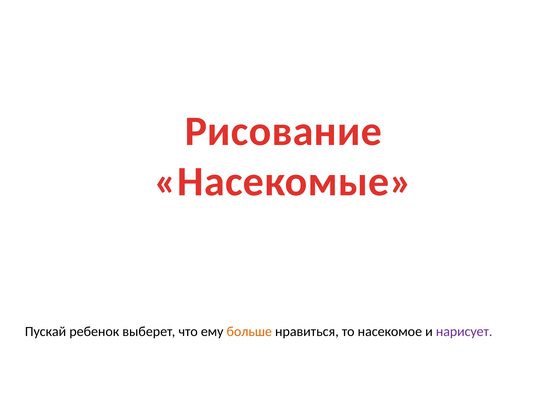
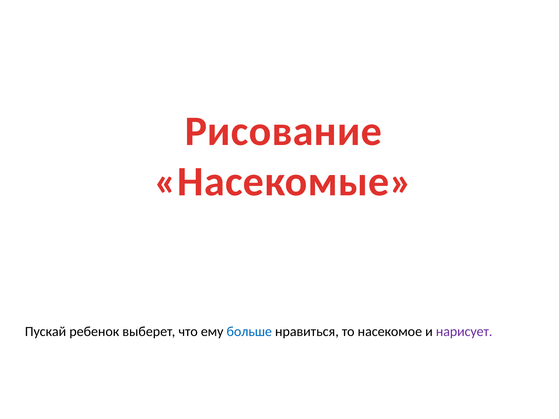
больше colour: orange -> blue (249, 332)
